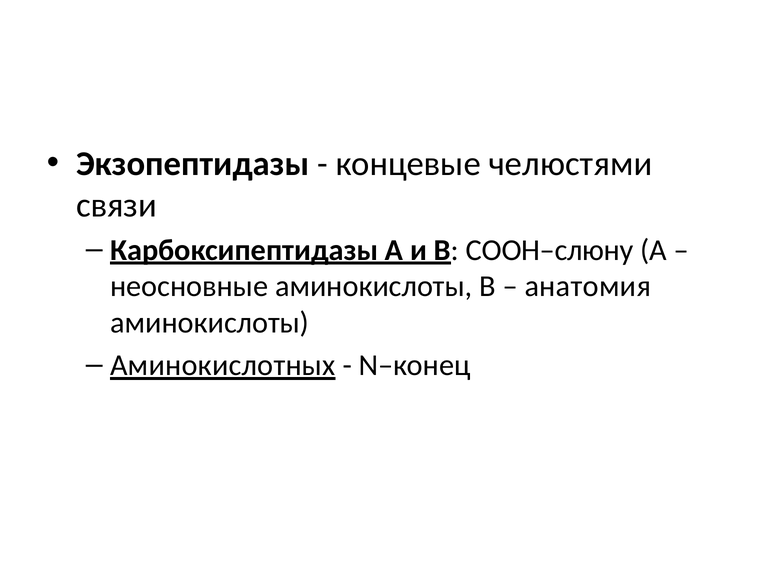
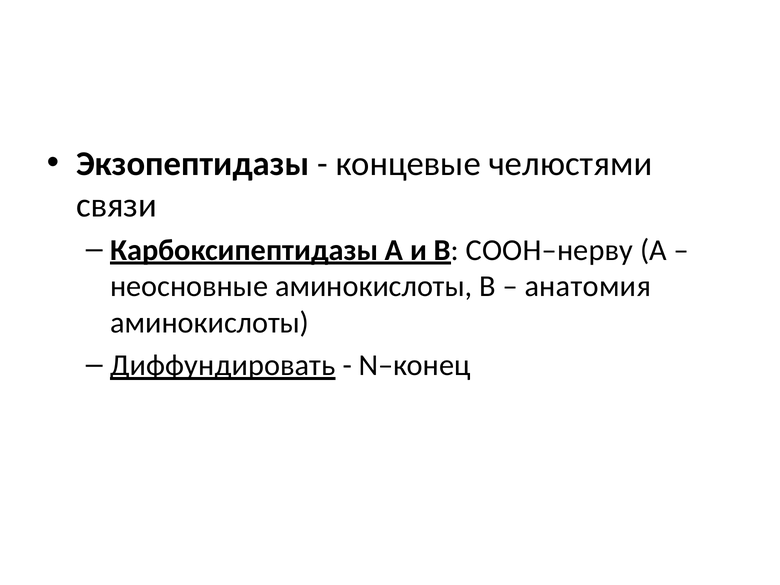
СООН–слюну: СООН–слюну -> СООН–нерву (549, 250)
Аминокислотных: Аминокислотных -> Диффундировать (223, 365)
